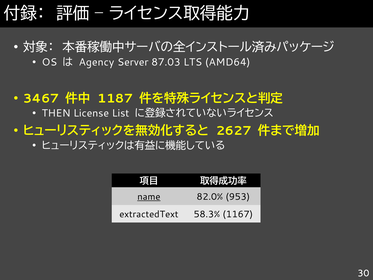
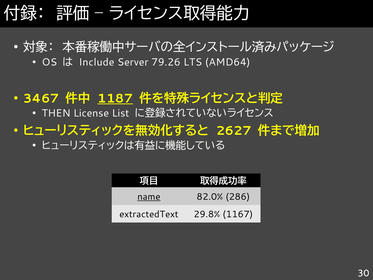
Agency: Agency -> Include (97, 62)
87.03: 87.03 -> 79.26 (166, 62)
1187 underline: none -> present (115, 98)
953: 953 -> 286 (238, 197)
58.3%: 58.3% -> 29.8% (207, 214)
